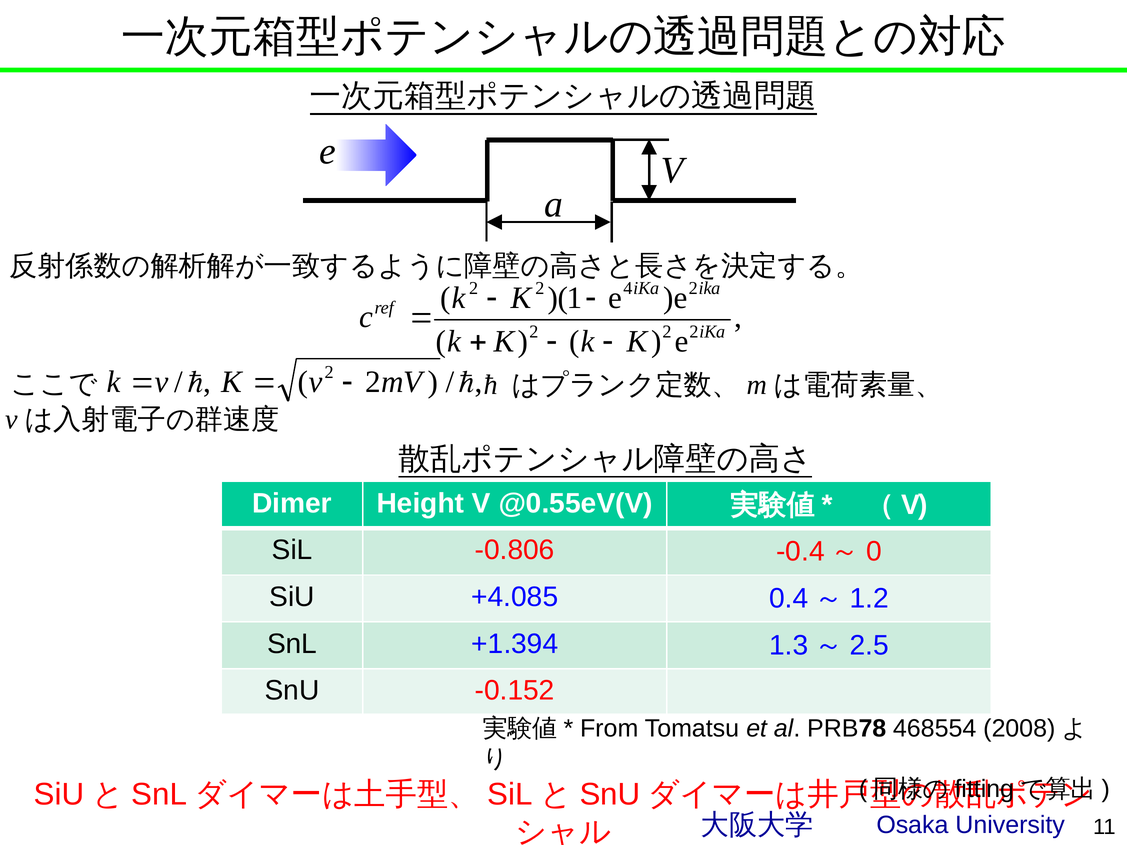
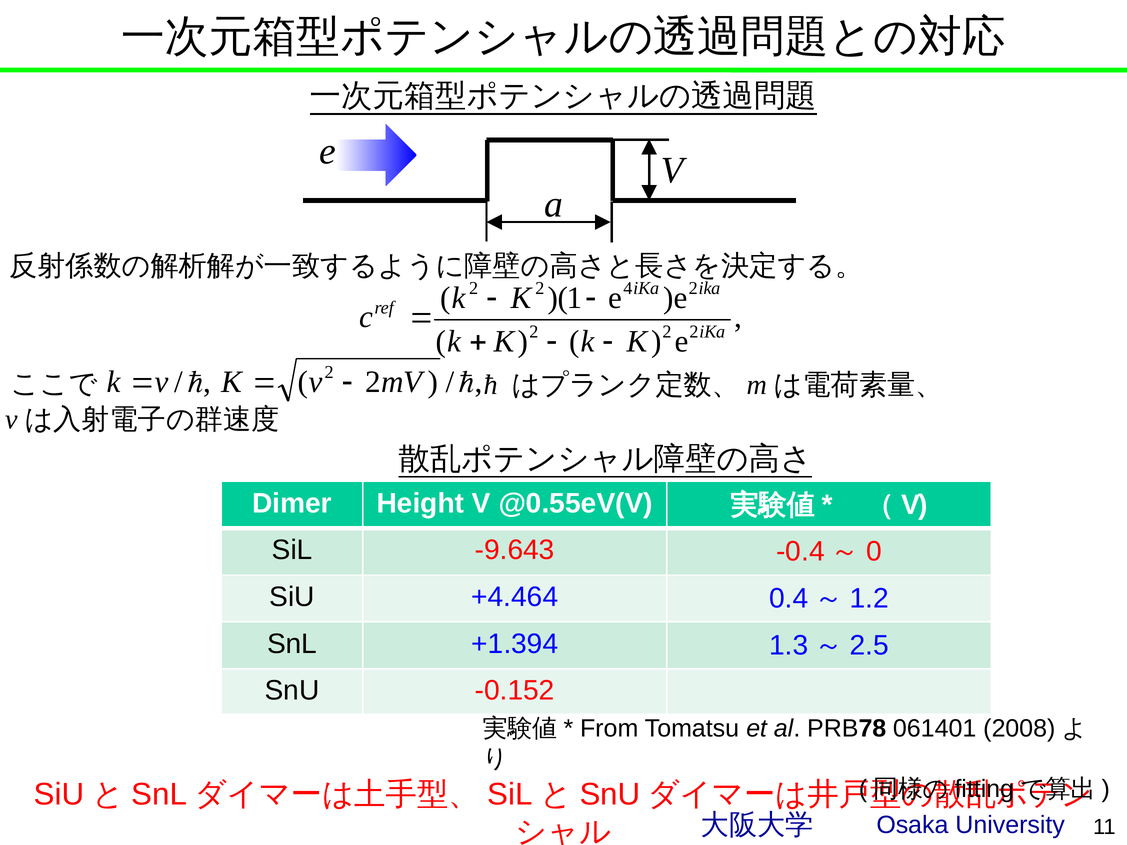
-0.806: -0.806 -> -9.643 (515, 550)
+4.085: +4.085 -> +4.464 (515, 597)
468554: 468554 -> 061401 (935, 729)
